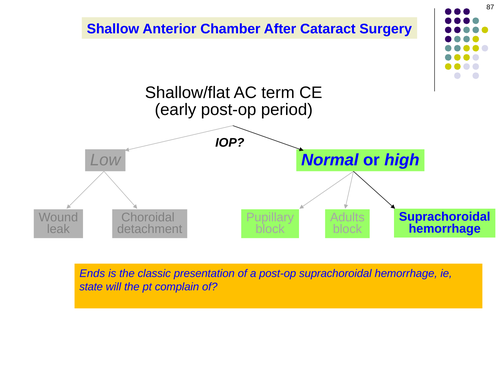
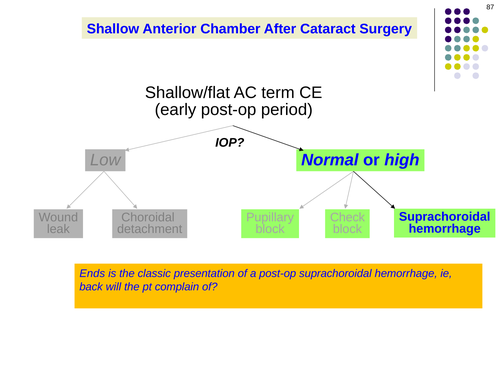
Adults: Adults -> Check (347, 217)
state: state -> back (91, 287)
